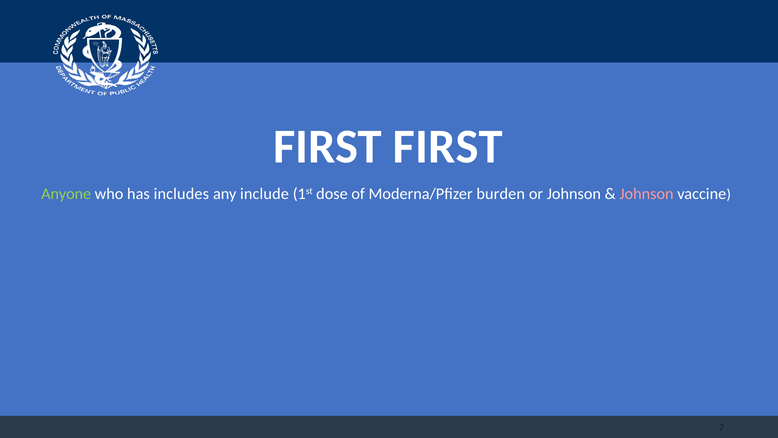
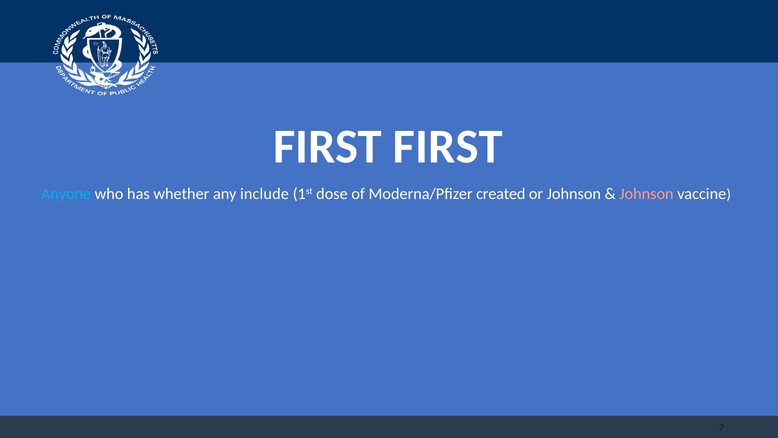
Anyone colour: light green -> light blue (66, 194)
includes: includes -> whether (181, 194)
burden: burden -> created (501, 194)
